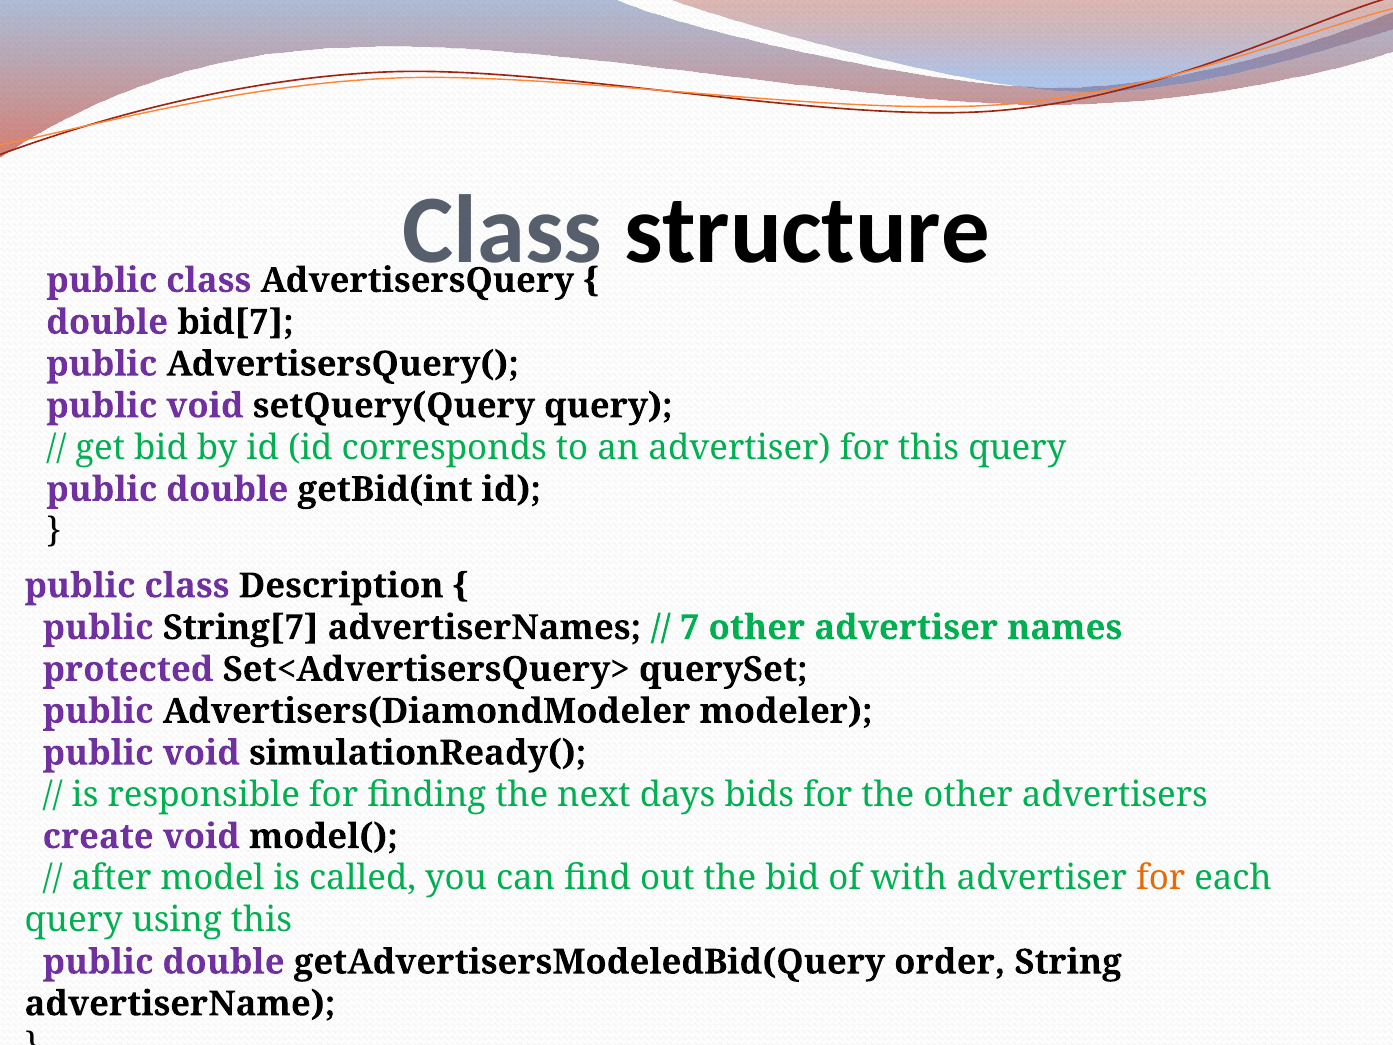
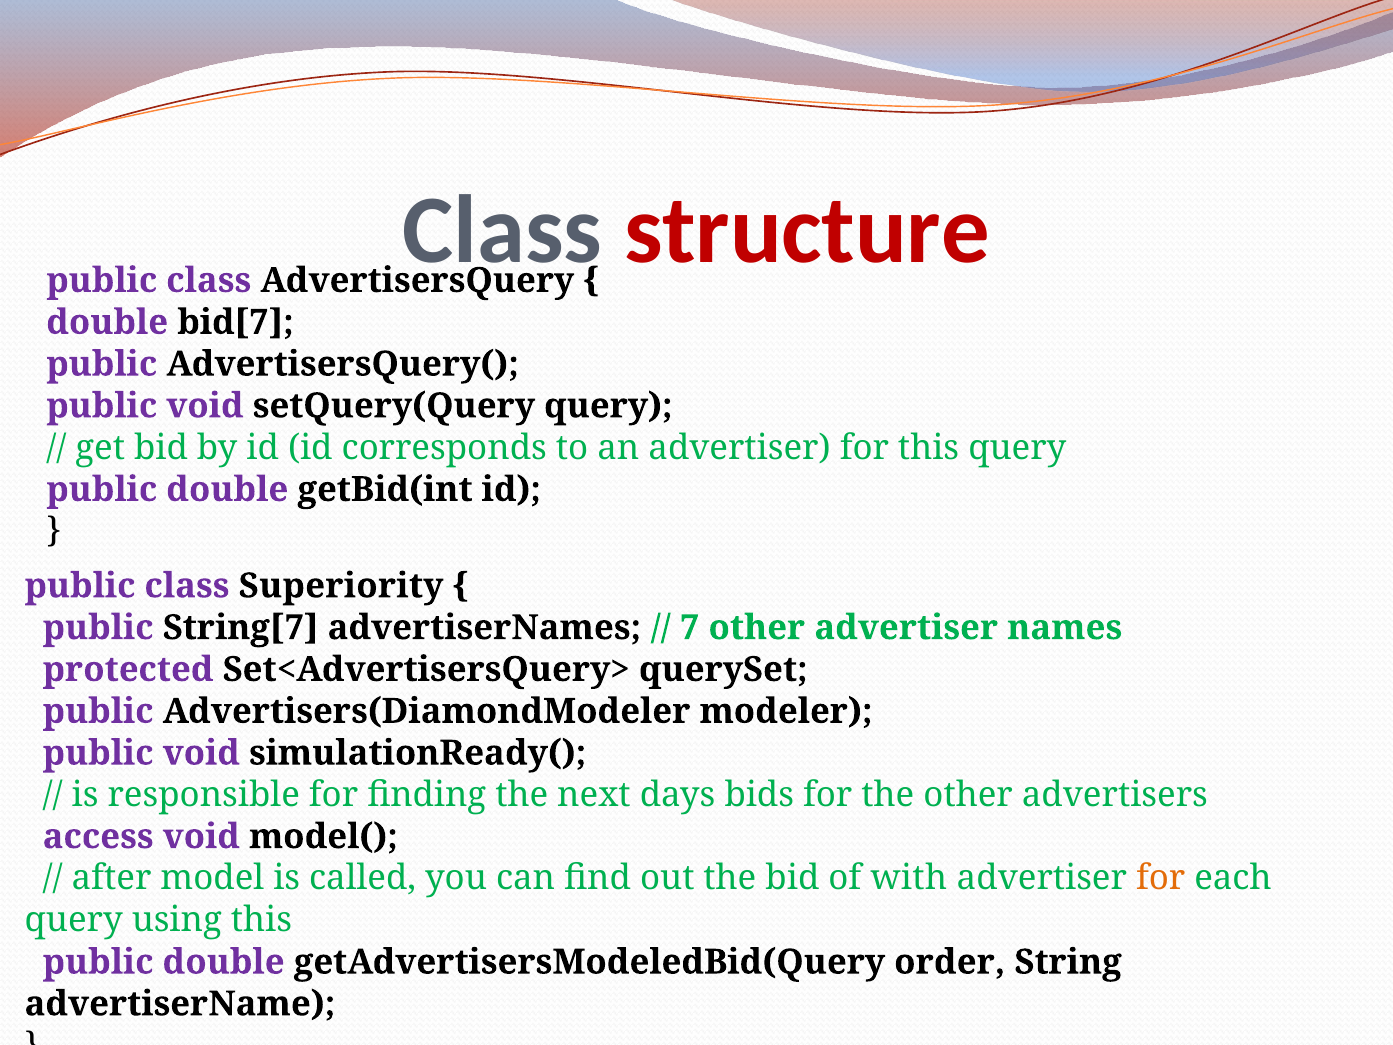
structure colour: black -> red (807, 230)
Description: Description -> Superiority (341, 586)
create: create -> access (98, 836)
